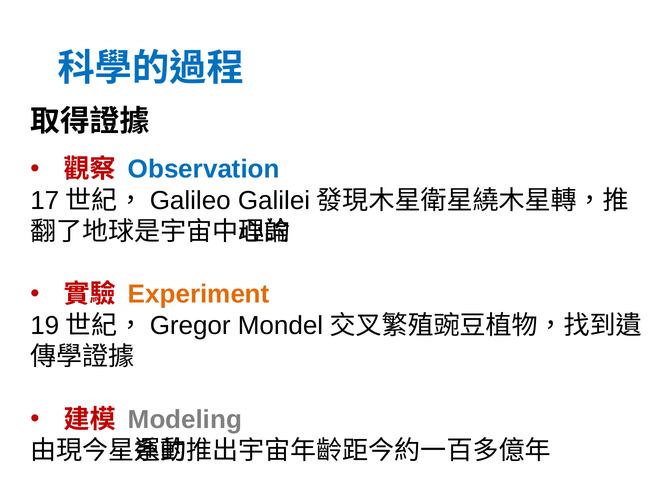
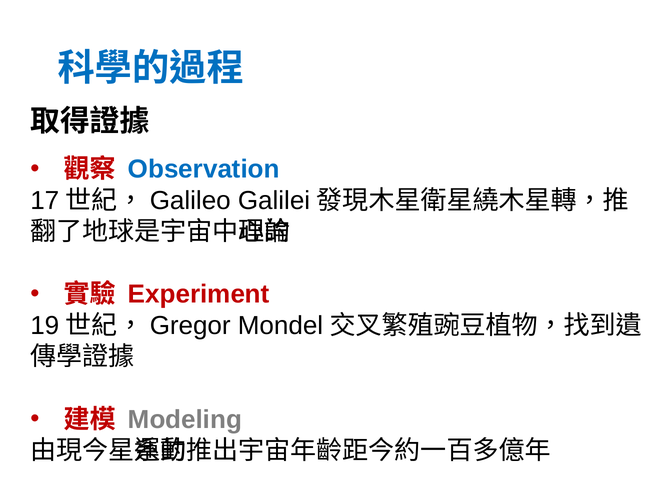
Experiment colour: orange -> red (199, 295)
